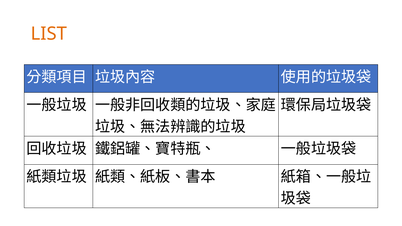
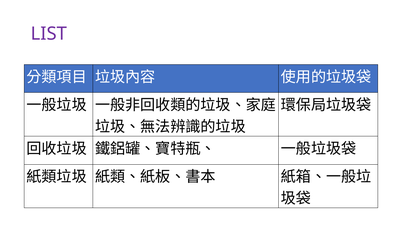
LIST colour: orange -> purple (49, 34)
